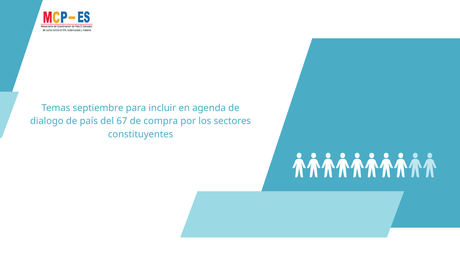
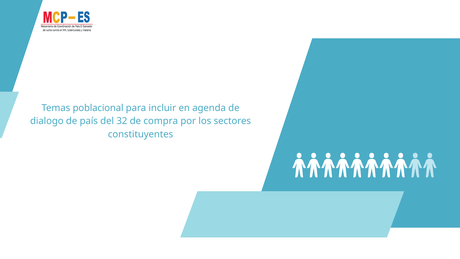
septiembre: septiembre -> poblacional (98, 108)
67: 67 -> 32 (122, 121)
